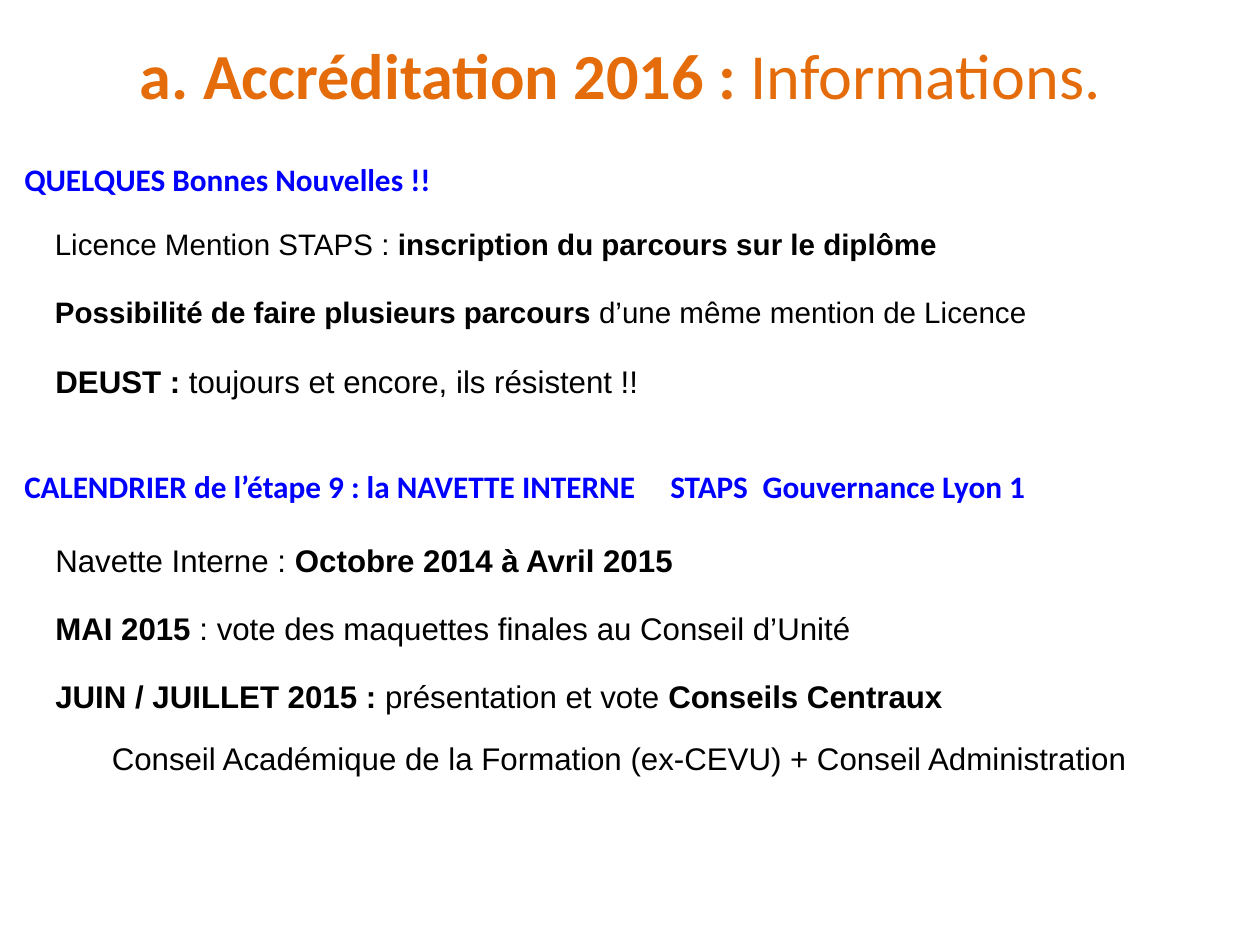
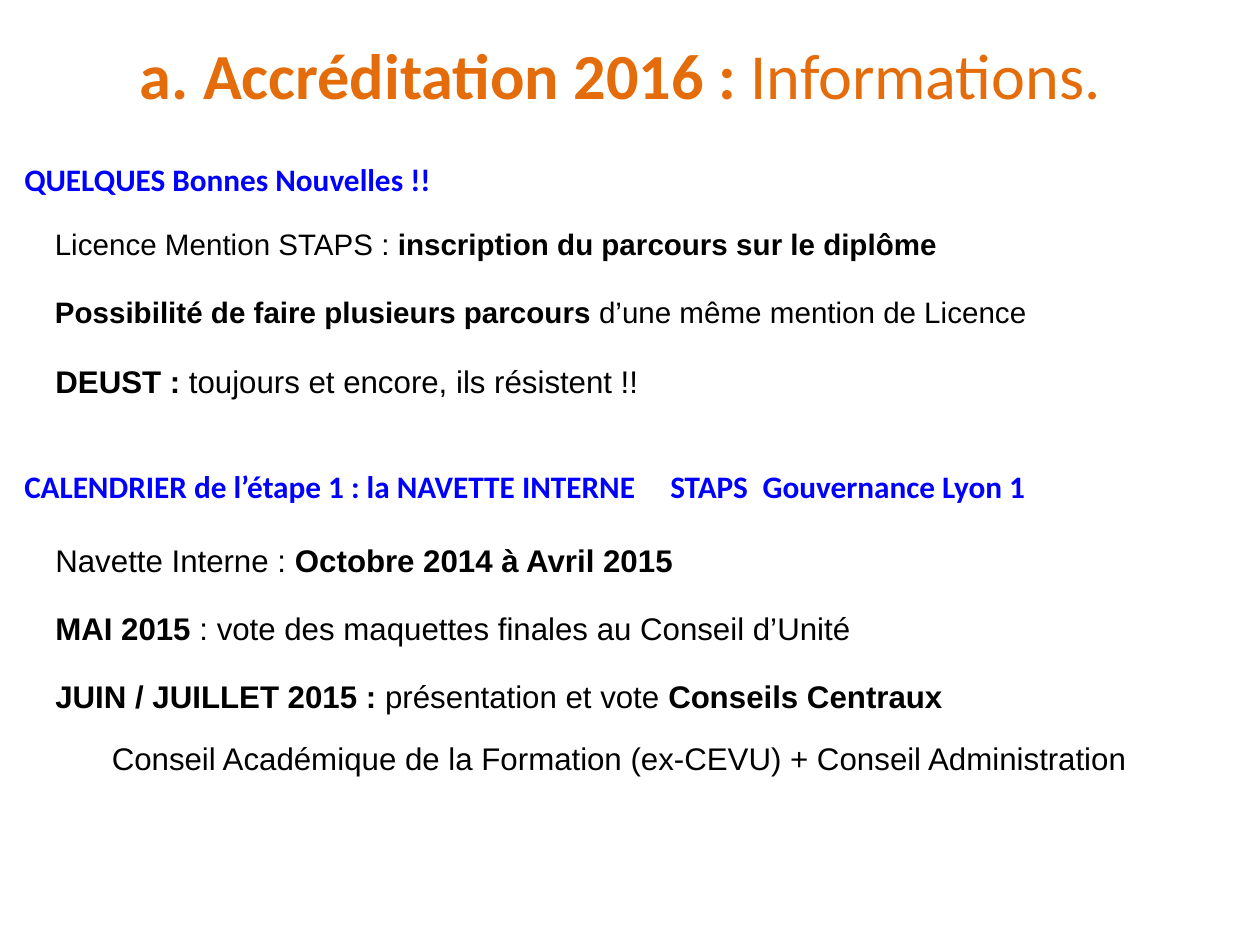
l’étape 9: 9 -> 1 (336, 488)
